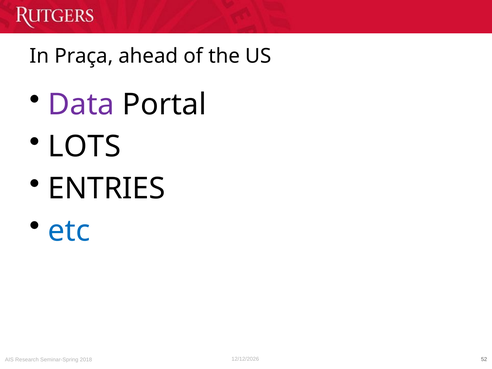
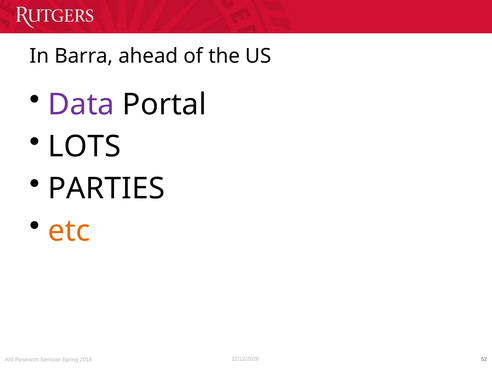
Praça: Praça -> Barra (84, 56)
ENTRIES: ENTRIES -> PARTIES (107, 189)
etc colour: blue -> orange (69, 231)
